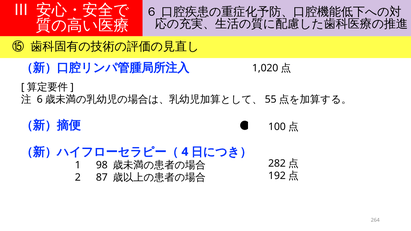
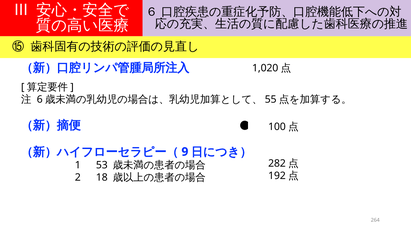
4: 4 -> 9 (185, 152)
98: 98 -> 53 (102, 165)
87: 87 -> 18 (102, 177)
